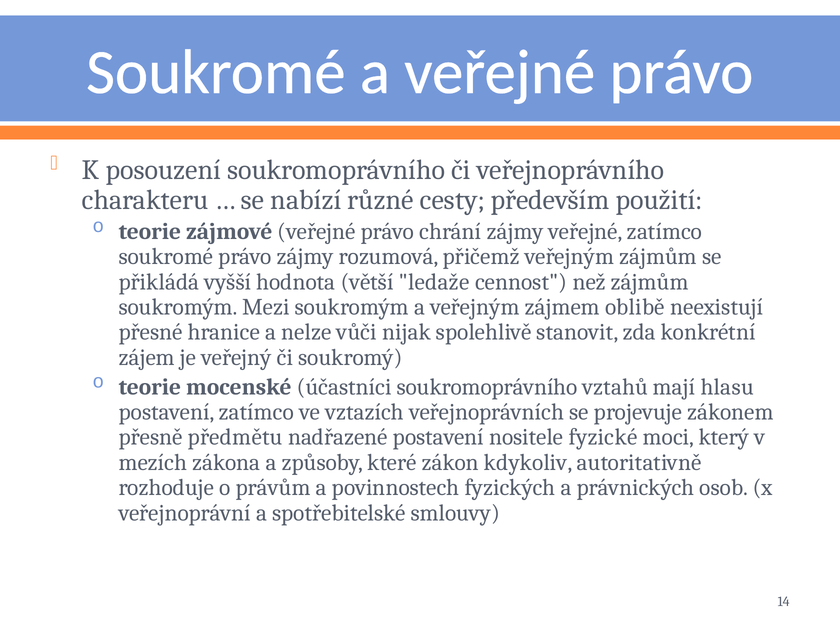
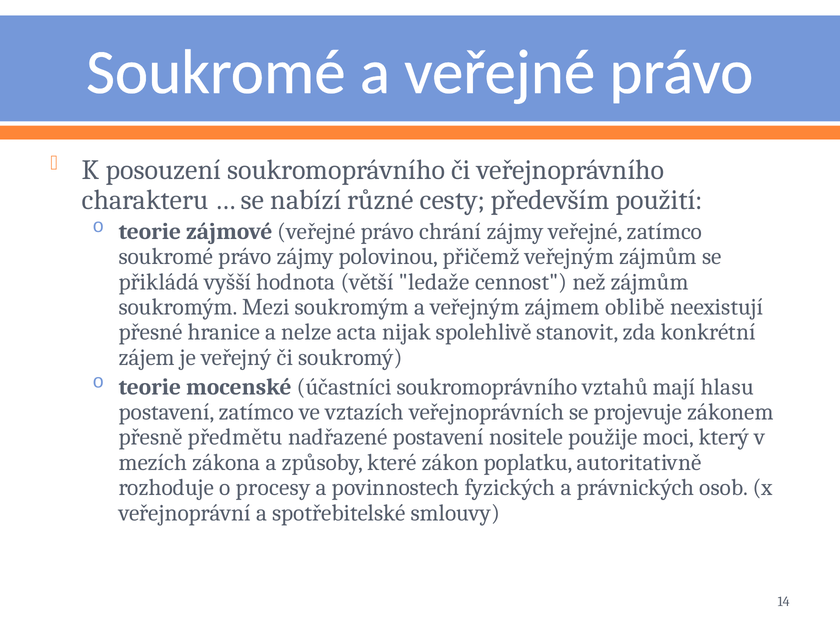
rozumová: rozumová -> polovinou (388, 257)
vůči: vůči -> acta (357, 332)
fyzické: fyzické -> použije (603, 437)
kdykoliv: kdykoliv -> poplatku (528, 462)
právům: právům -> procesy (273, 488)
